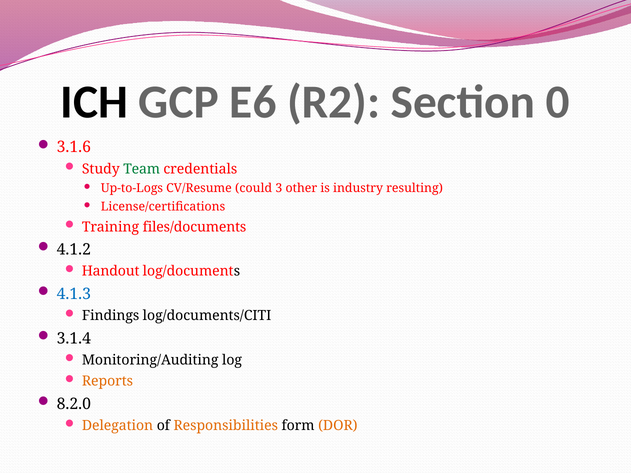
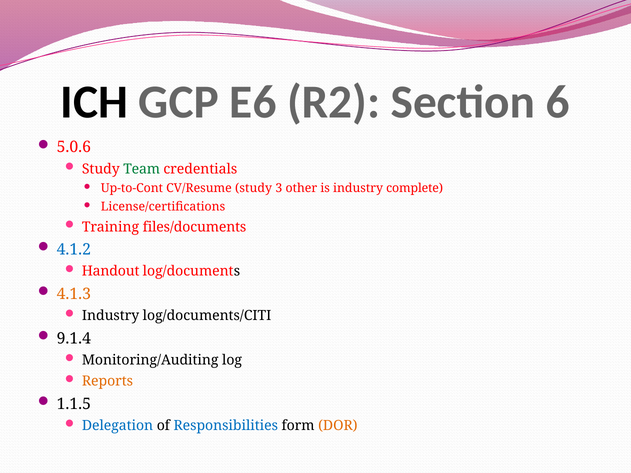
0: 0 -> 6 (558, 102)
3.1.6: 3.1.6 -> 5.0.6 (74, 147)
Up-to-Logs: Up-to-Logs -> Up-to-Cont (132, 189)
CV/Resume could: could -> study (254, 189)
resulting: resulting -> complete (415, 189)
4.1.2 colour: black -> blue (74, 250)
4.1.3 colour: blue -> orange (74, 294)
Findings: Findings -> Industry (111, 316)
3.1.4: 3.1.4 -> 9.1.4 (74, 339)
8.2.0: 8.2.0 -> 1.1.5 (74, 404)
Delegation colour: orange -> blue (118, 426)
Responsibilities colour: orange -> blue (226, 426)
